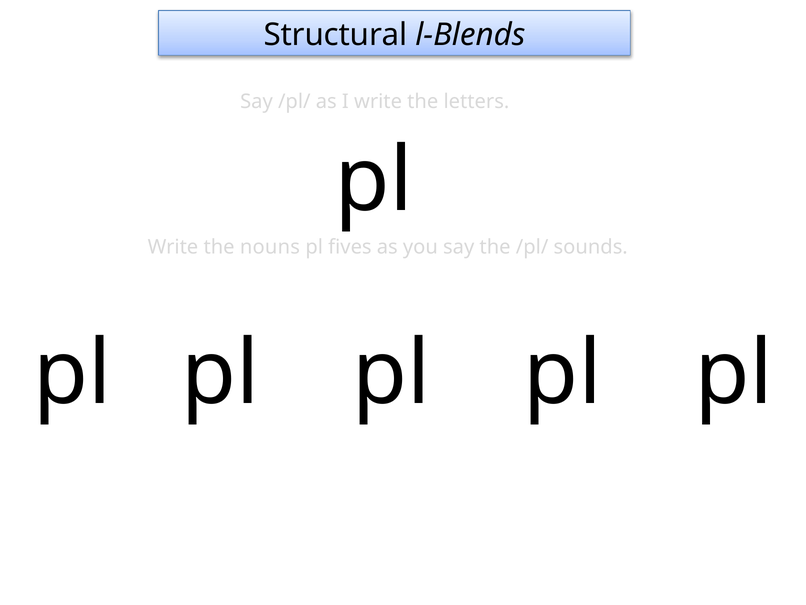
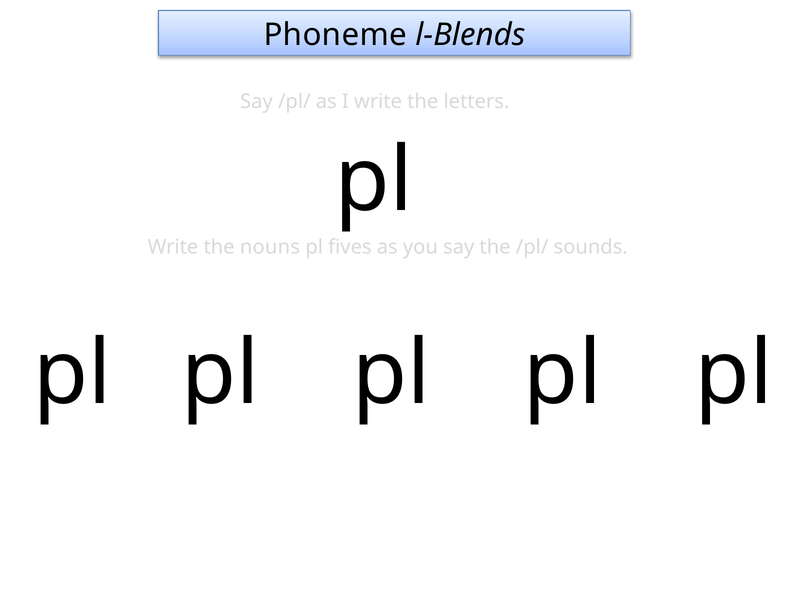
Structural: Structural -> Phoneme (335, 35)
